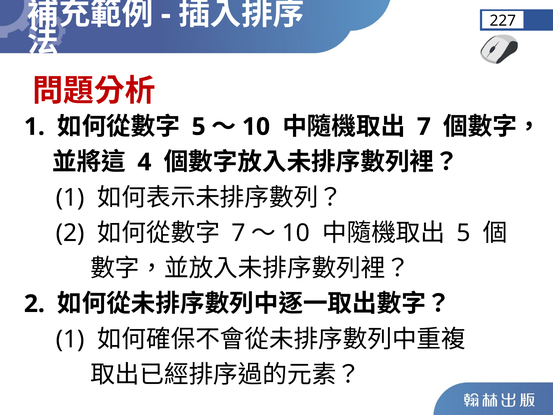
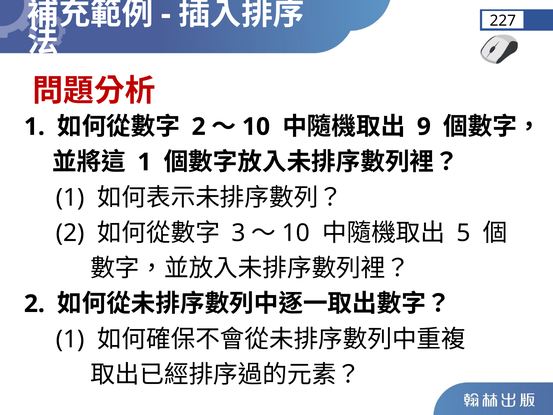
5: 5 -> 2 (199, 127)
7: 7 -> 9 (424, 127)
4: 4 -> 1 (144, 162)
7: 7 -> 3 (238, 233)
